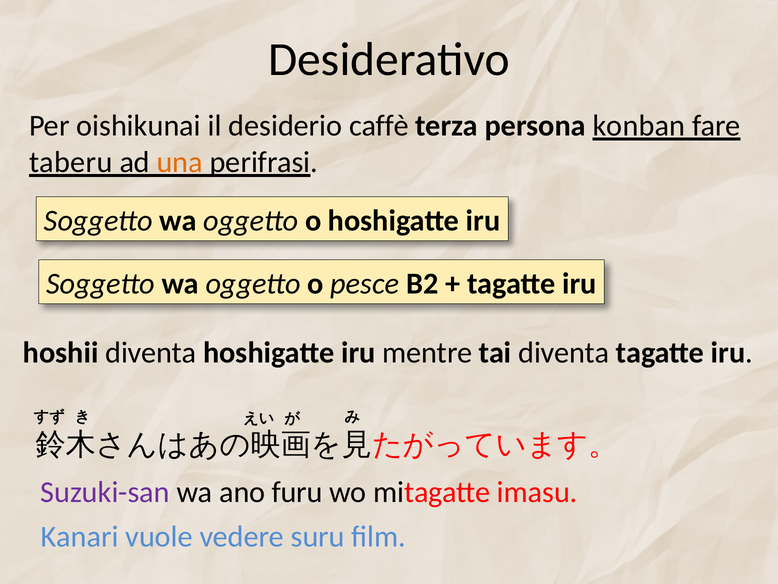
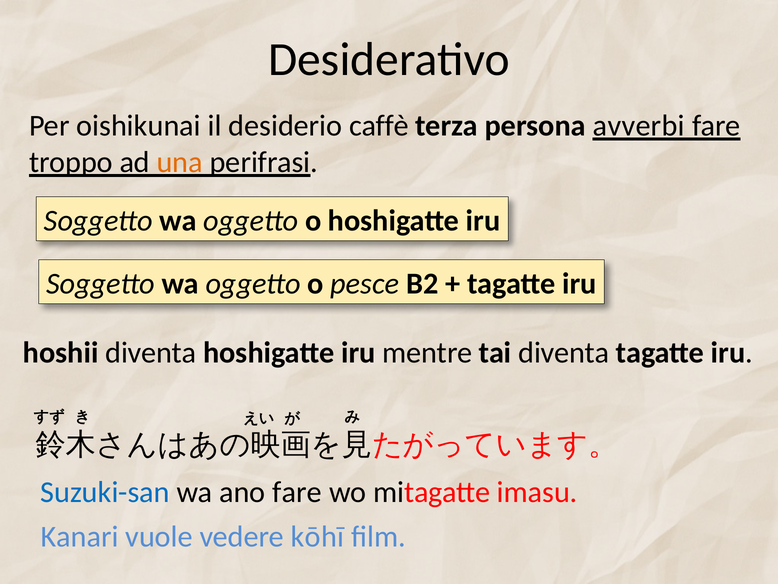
konban: konban -> avverbi (639, 126)
taberu: taberu -> troppo (71, 162)
Suzuki-san colour: purple -> blue (105, 492)
ano furu: furu -> fare (297, 492)
suru: suru -> kōhī (318, 536)
